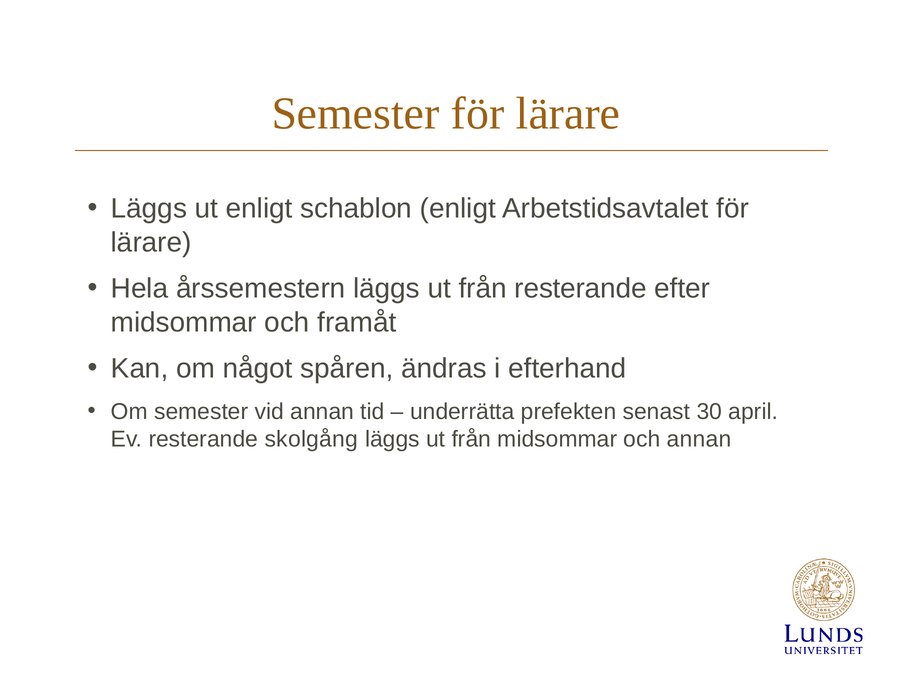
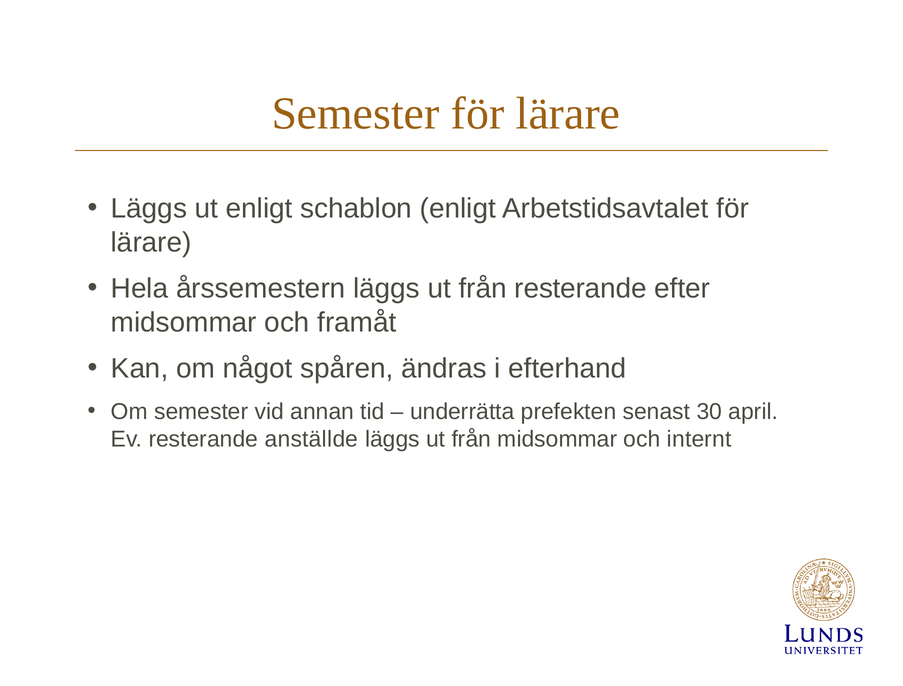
skolgång: skolgång -> anställde (311, 439)
och annan: annan -> internt (699, 439)
